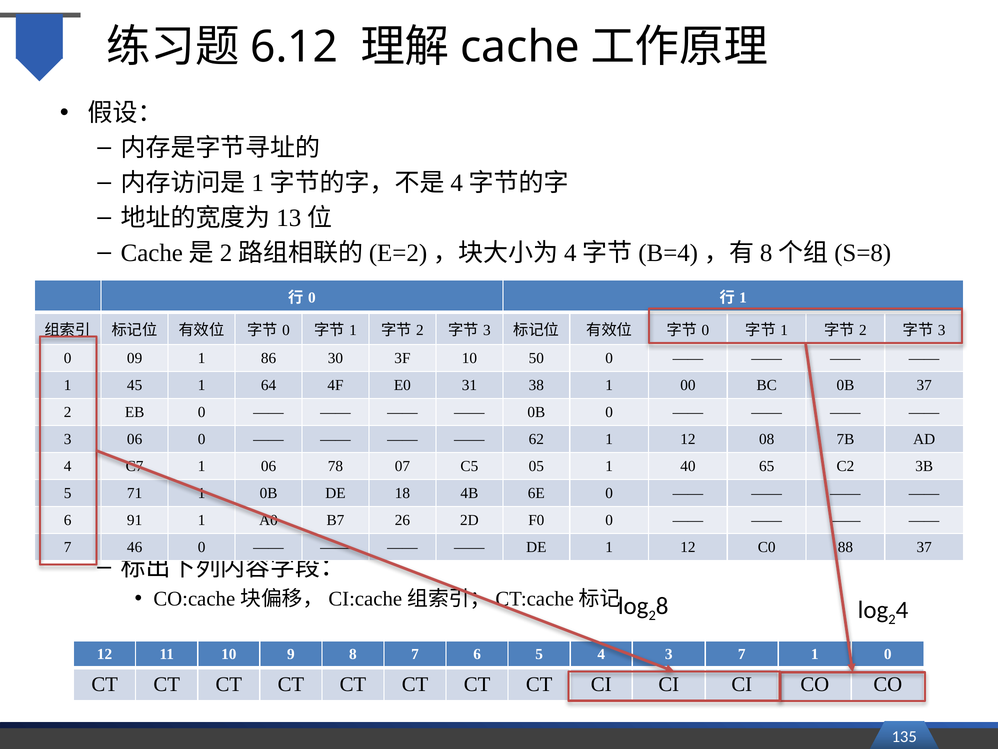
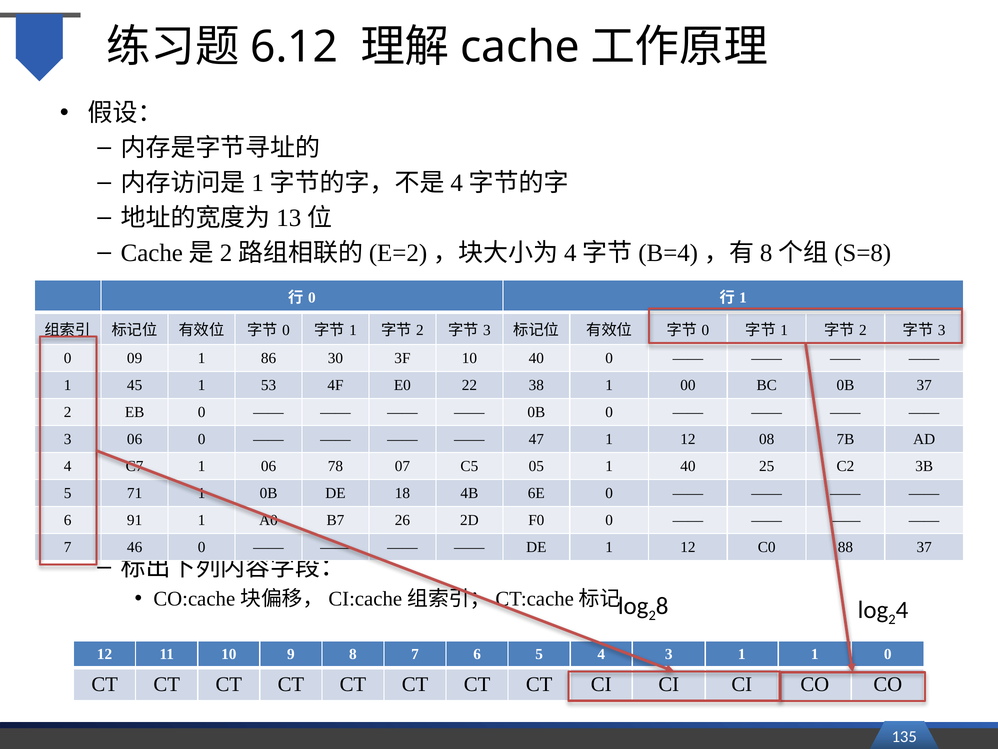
10 50: 50 -> 40 (536, 358)
64: 64 -> 53 (269, 385)
31: 31 -> 22 (469, 385)
62: 62 -> 47 (536, 439)
65: 65 -> 25 (767, 466)
7: 7 -> 1 (742, 654)
